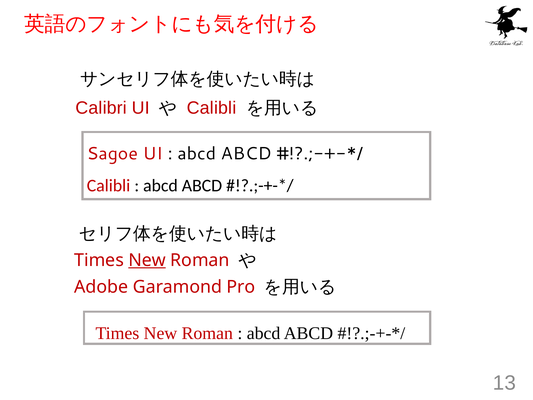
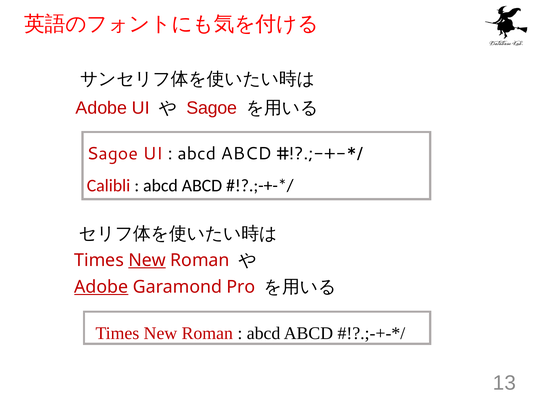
Calibri: Calibri -> Adobe (101, 108)
Calibli: Calibli -> Sagoe (212, 108)
Adobe underline: none -> present (101, 287)
